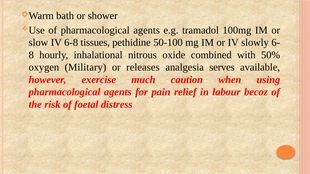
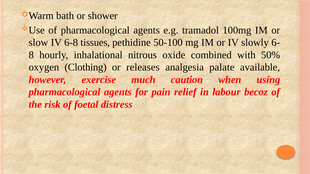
Military: Military -> Clothing (86, 67)
serves: serves -> palate (222, 67)
